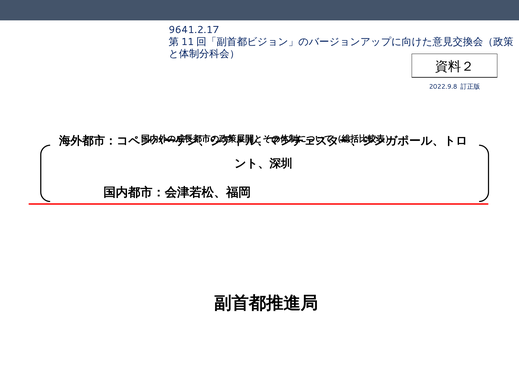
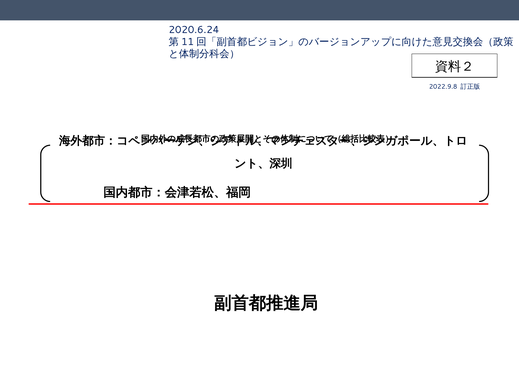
9641.2.17: 9641.2.17 -> 2020.6.24 (194, 30)
